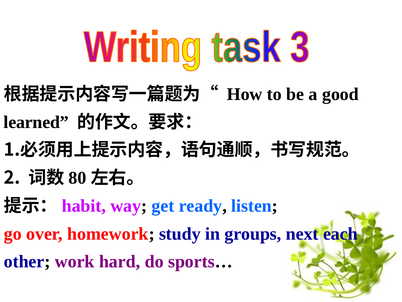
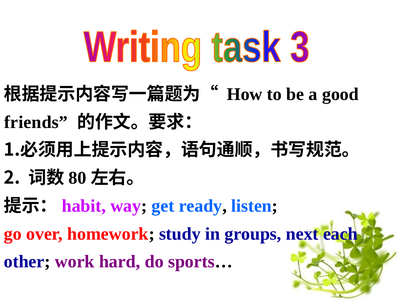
learned: learned -> friends (36, 122)
